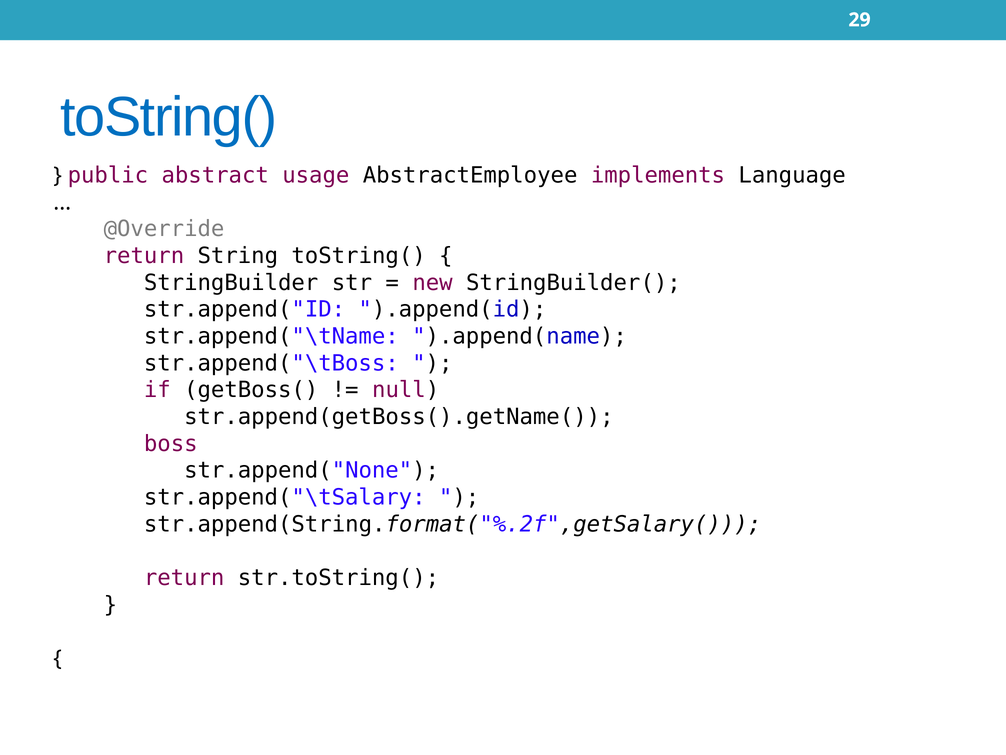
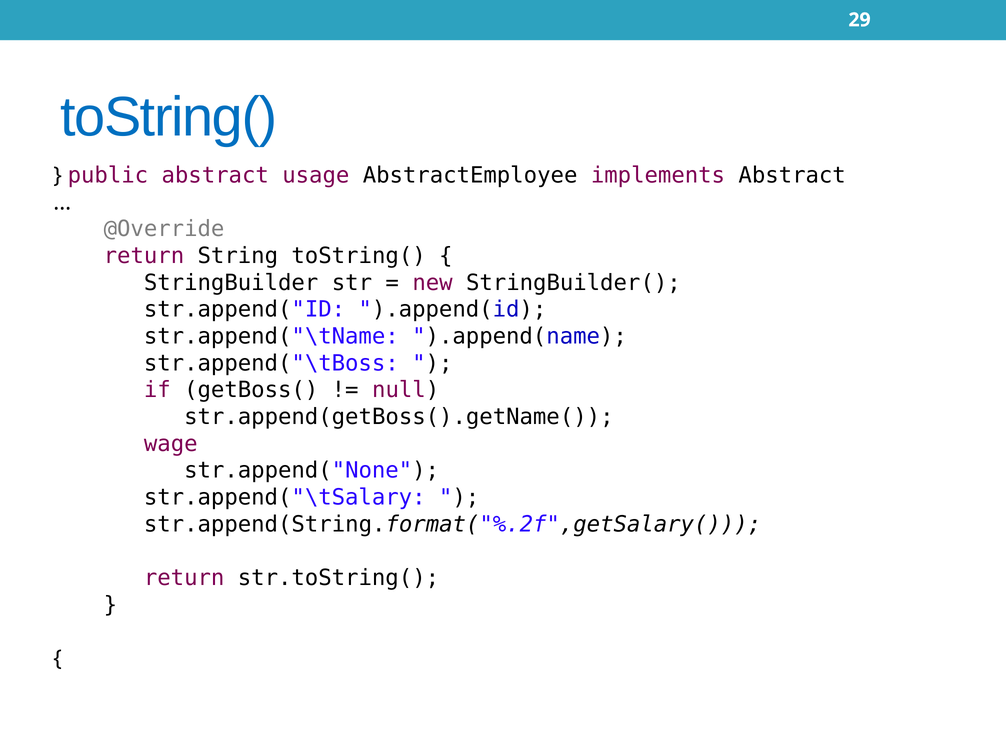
implements Language: Language -> Abstract (792, 175)
boss: boss -> wage (171, 443)
